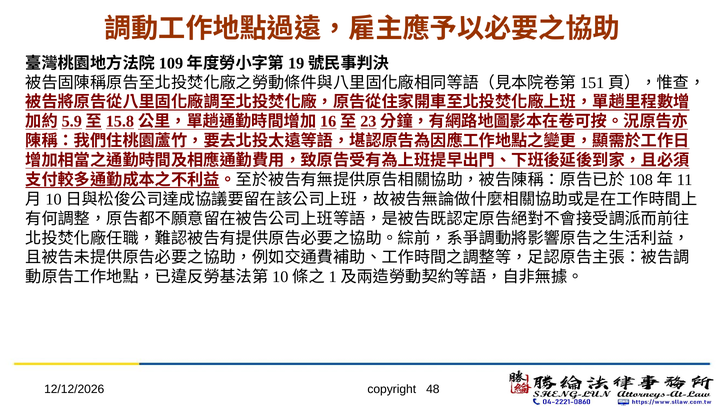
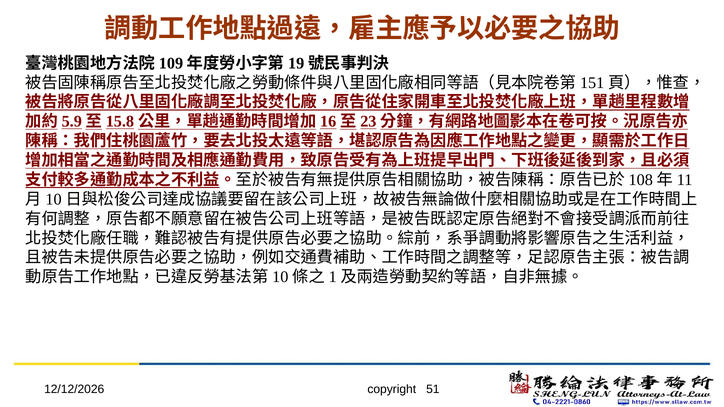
48: 48 -> 51 (433, 390)
